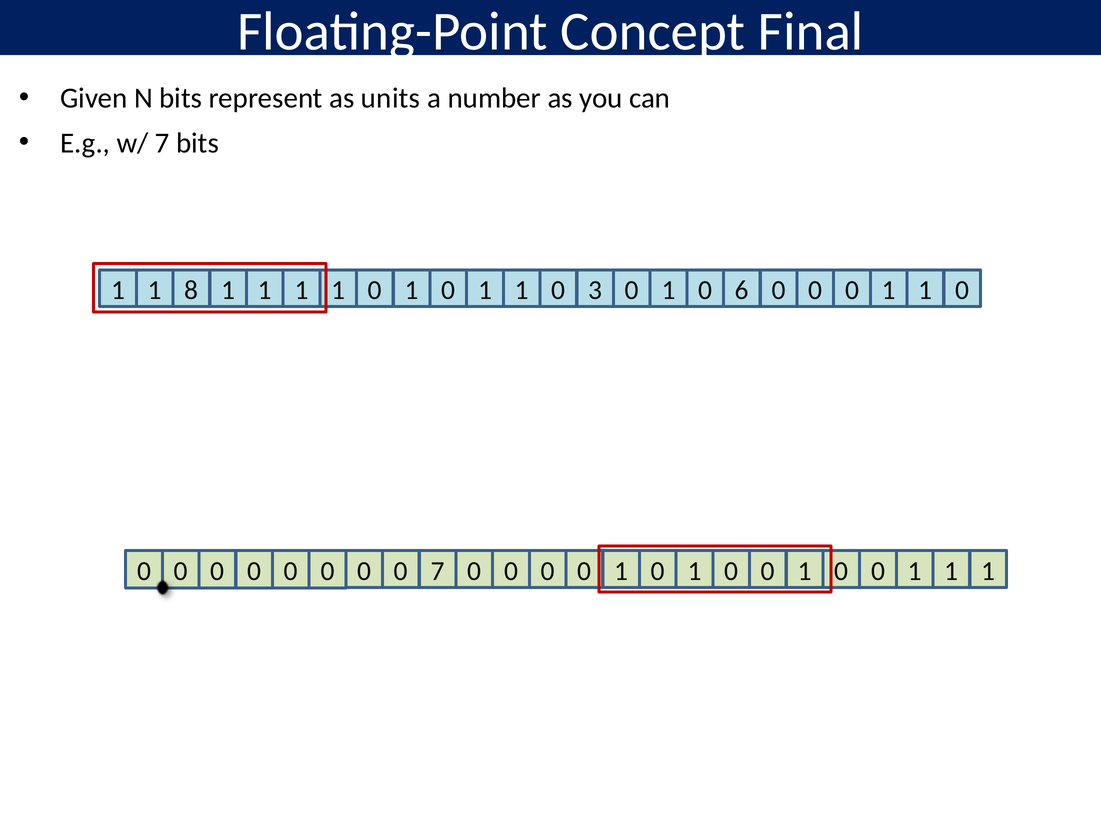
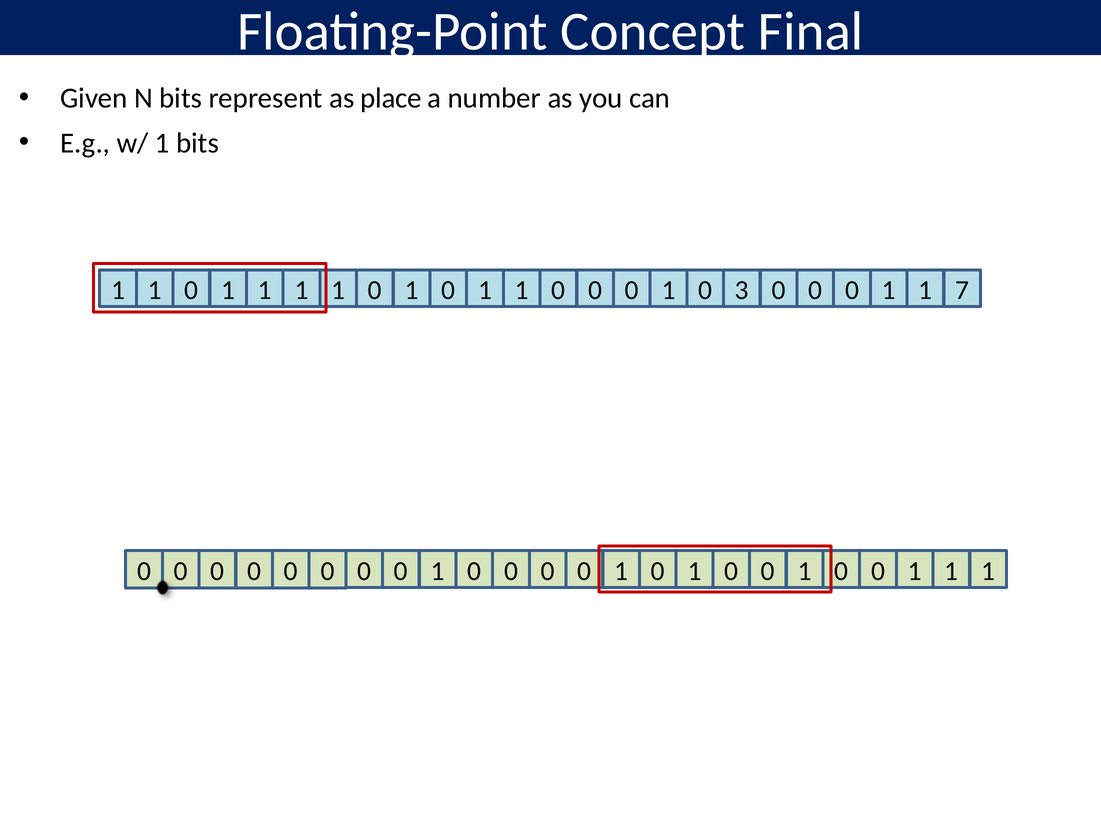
units: units -> place (391, 98)
w/ 7: 7 -> 1 (162, 143)
8: 8 -> 0 (191, 290)
3: 3 -> 0 (595, 290)
6: 6 -> 3 (742, 290)
0 1 0 0: 0 -> 7 (962, 290)
7: 7 -> 1 (438, 571)
